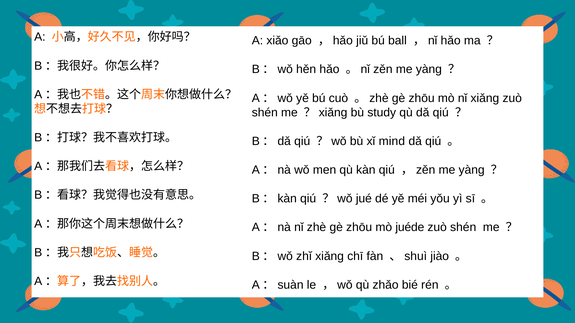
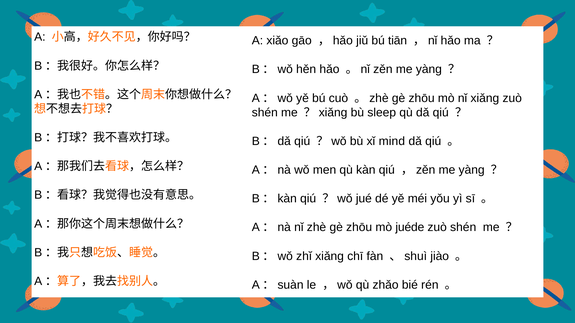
ball: ball -> tiān (398, 41)
study: study -> sleep (382, 113)
